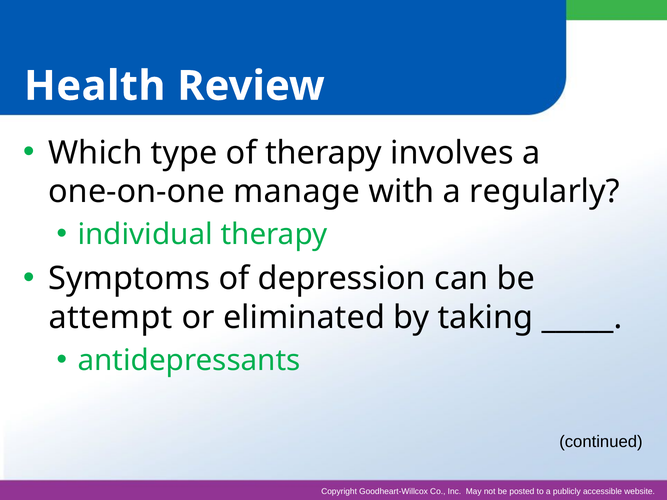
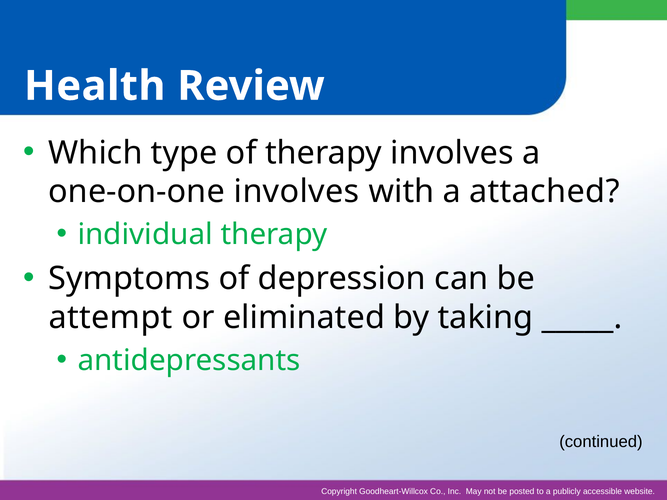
one-on-one manage: manage -> involves (297, 192)
regularly: regularly -> attached (545, 192)
